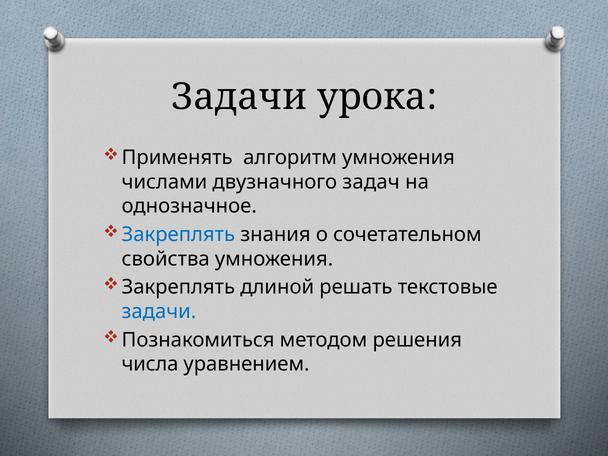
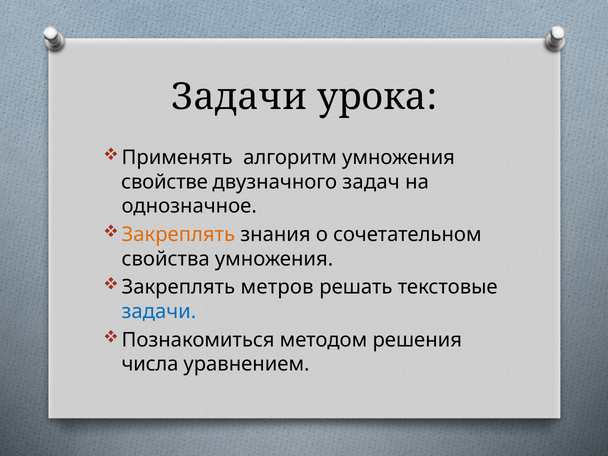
числами: числами -> свойстве (165, 182)
Закреплять colour: blue -> orange (178, 235)
длиной: длиной -> метров (277, 287)
